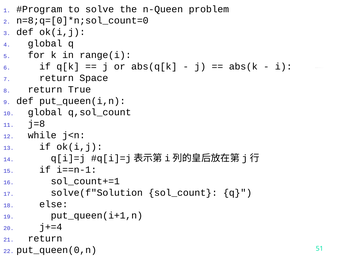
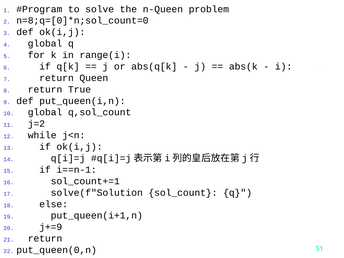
Space: Space -> Queen (94, 78)
j=8: j=8 -> j=2 (36, 124)
j+=4: j+=4 -> j+=9 (51, 227)
